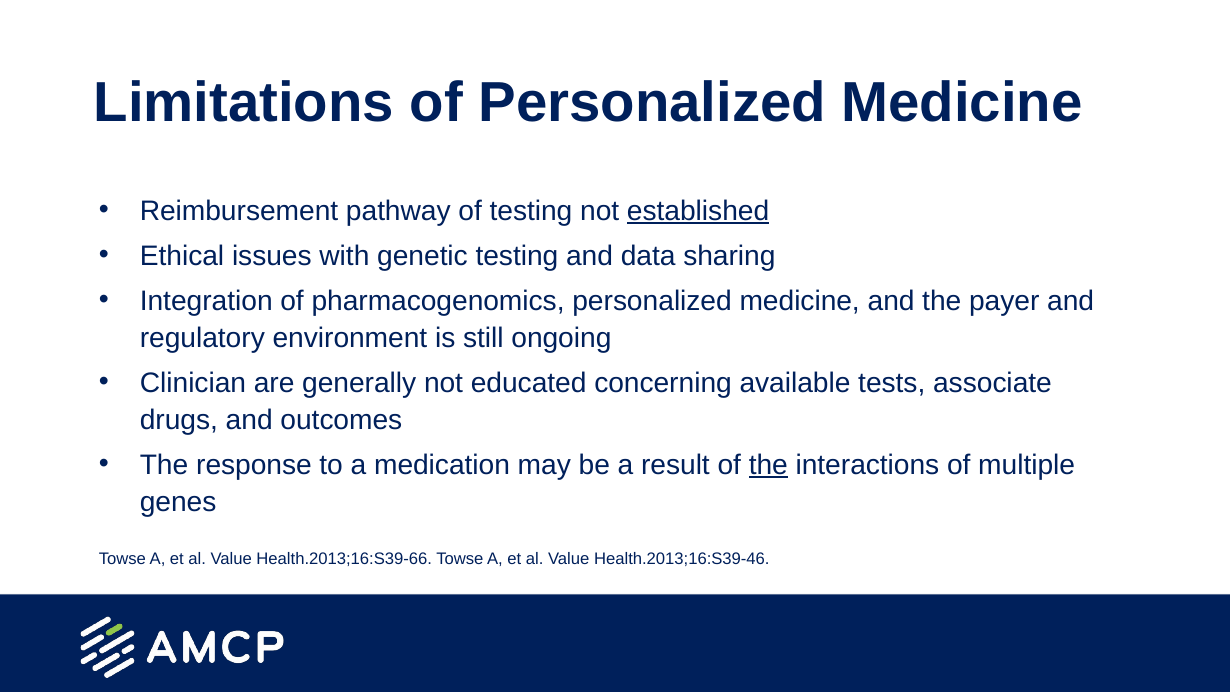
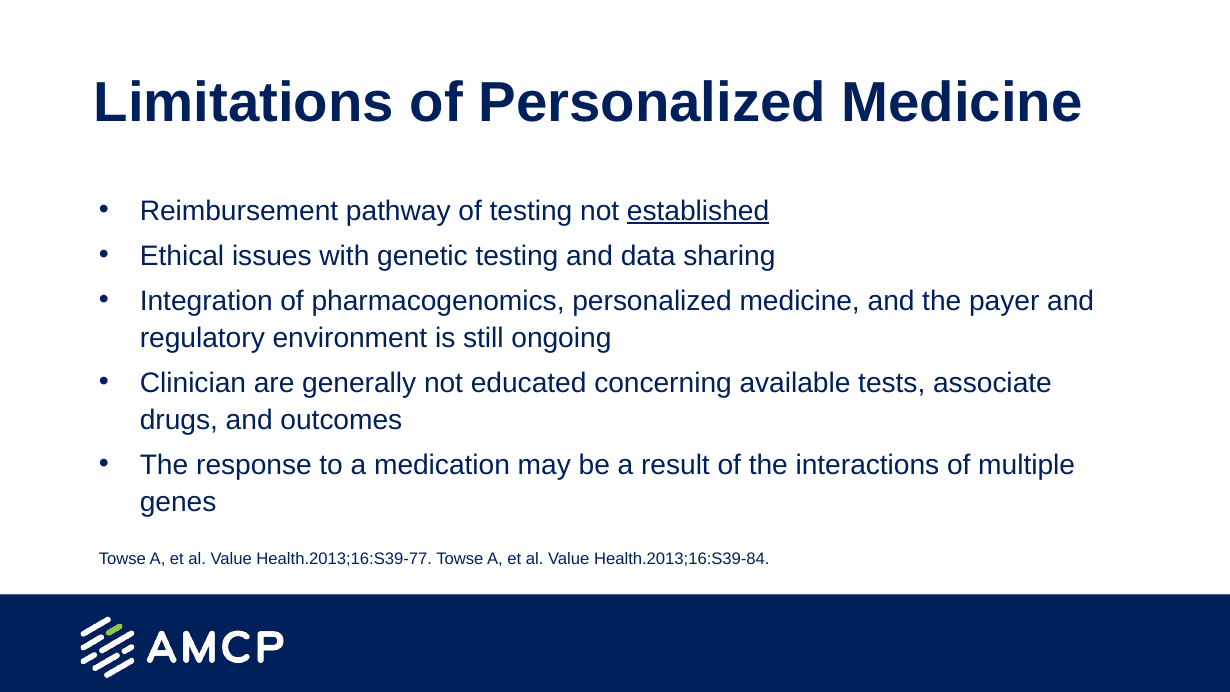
the underline: present -> none (768, 465)
Health.2013;16:S39-66: Health.2013;16:S39-66 -> Health.2013;16:S39-77 (344, 559)
Health.2013;16:S39-46: Health.2013;16:S39-46 -> Health.2013;16:S39-84 (682, 559)
